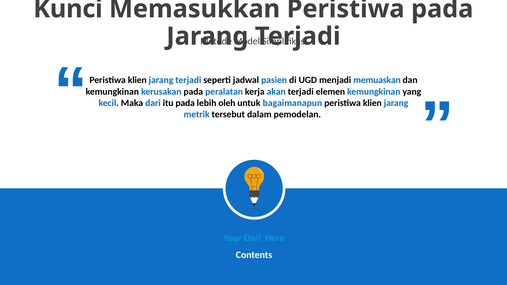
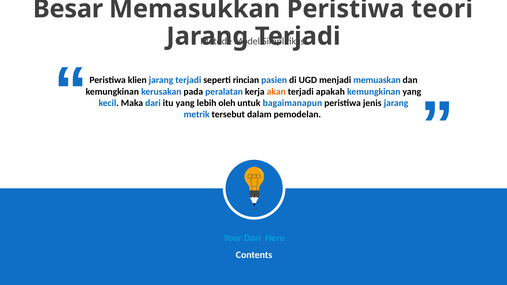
Kunci: Kunci -> Besar (68, 9)
Peristiwa pada: pada -> teori (442, 9)
jadwal: jadwal -> rincian (246, 80)
akan colour: blue -> orange (276, 92)
elemen: elemen -> apakah (330, 92)
itu pada: pada -> yang (185, 103)
klien: klien -> jenis (372, 103)
